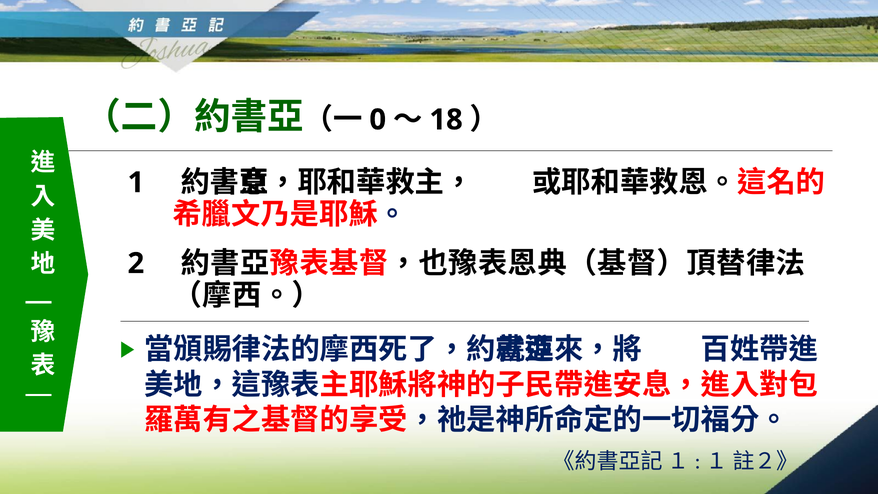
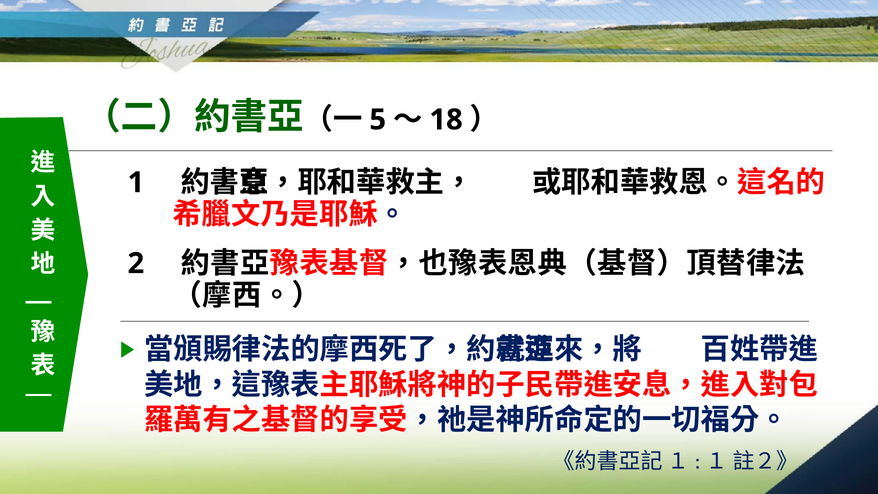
0: 0 -> 5 (378, 120)
